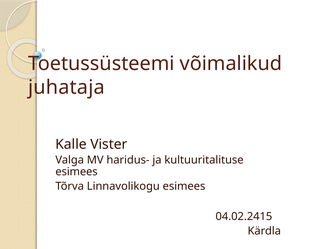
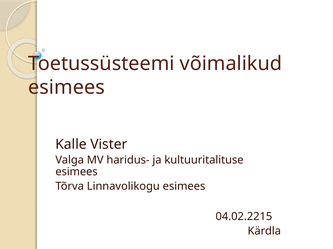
juhataja: juhataja -> esimees (67, 88)
04.02.2415: 04.02.2415 -> 04.02.2215 (244, 217)
